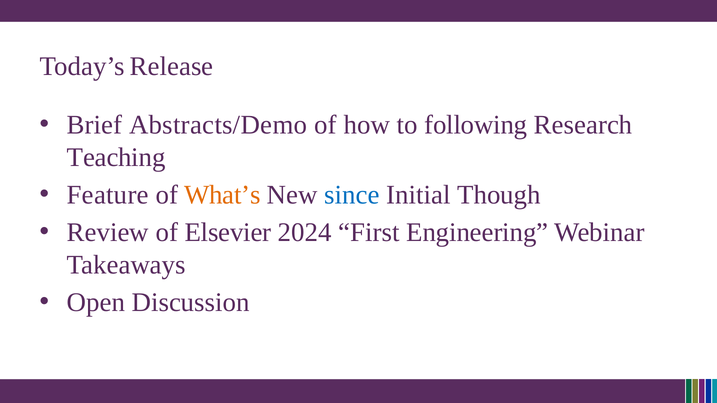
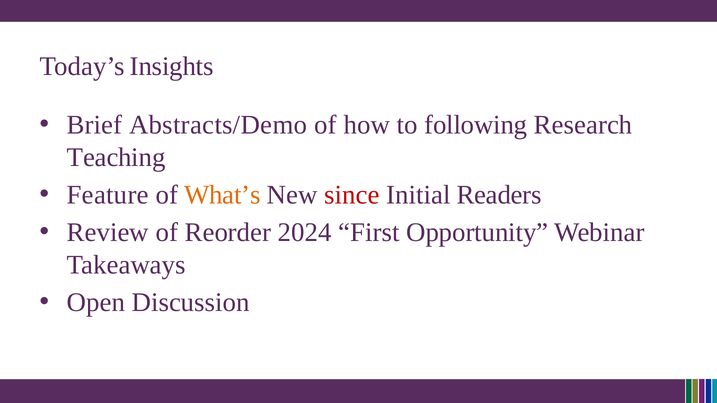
Release: Release -> Insights (172, 67)
since colour: blue -> red (352, 195)
Though: Though -> Readers (499, 195)
Elsevier: Elsevier -> Reorder (228, 233)
Engineering: Engineering -> Opportunity (477, 233)
